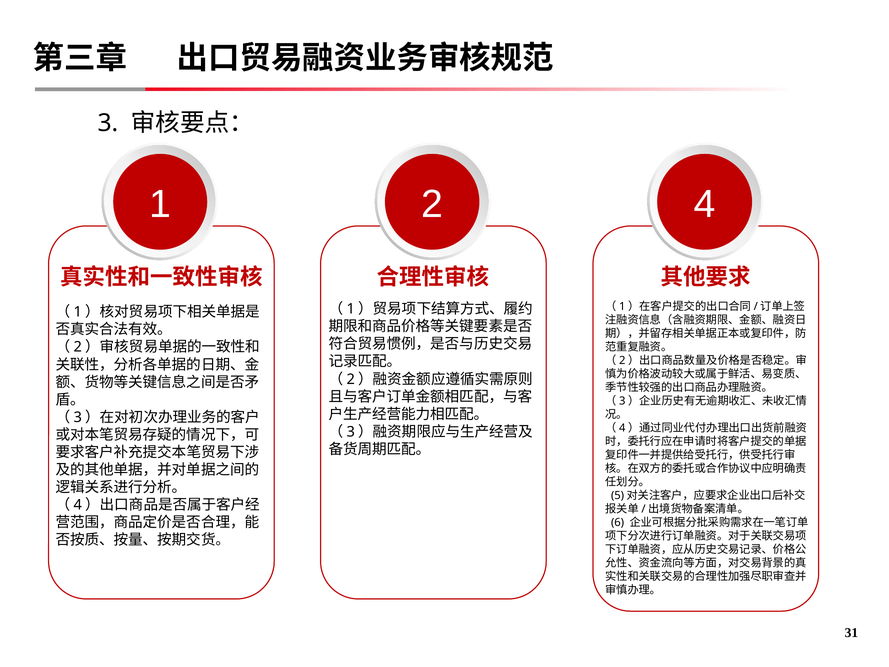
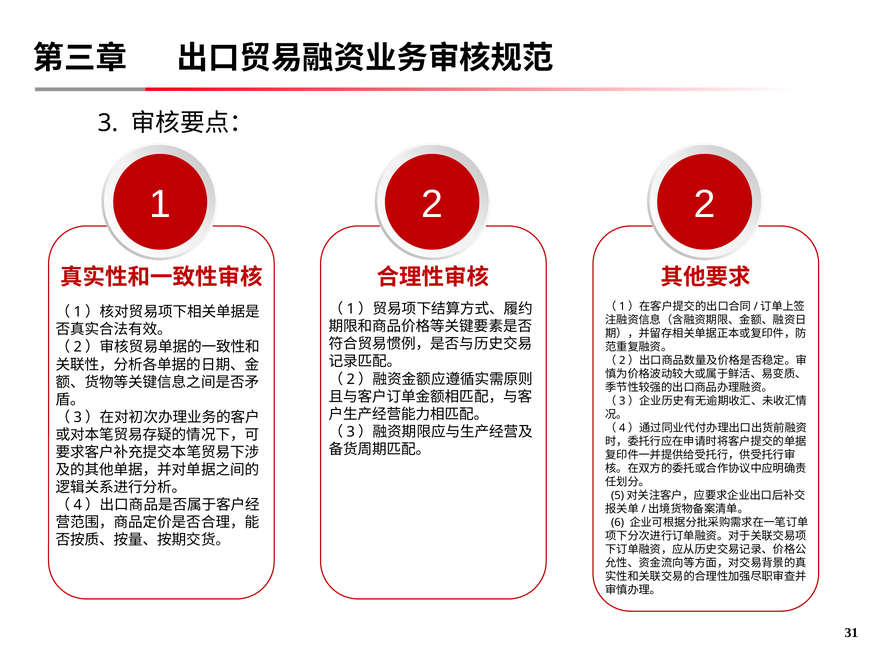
2 4: 4 -> 2 (705, 204)
